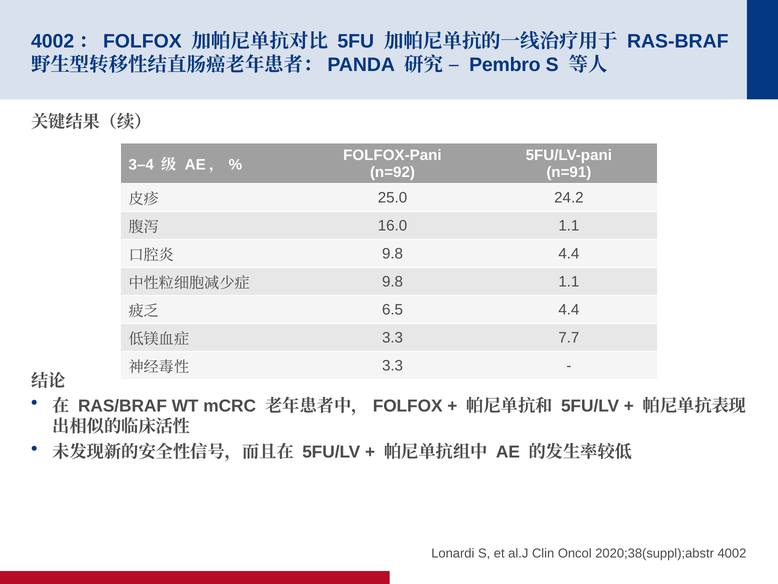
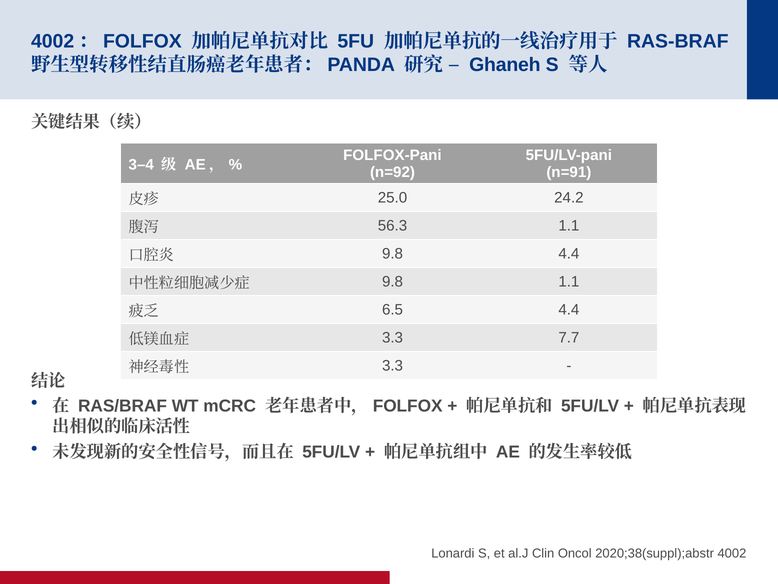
Pembro: Pembro -> Ghaneh (505, 65)
16.0: 16.0 -> 56.3 (392, 226)
